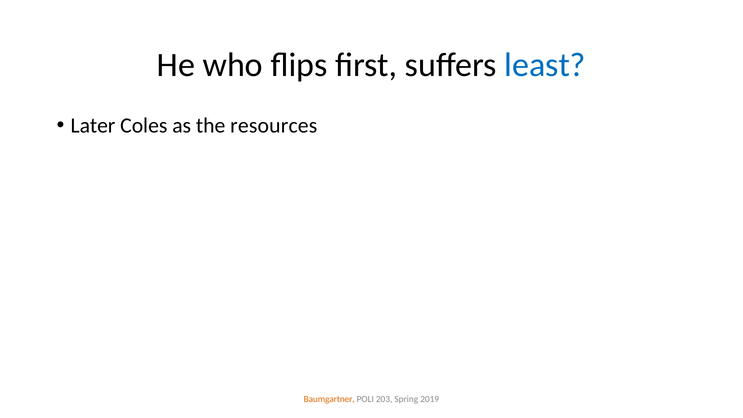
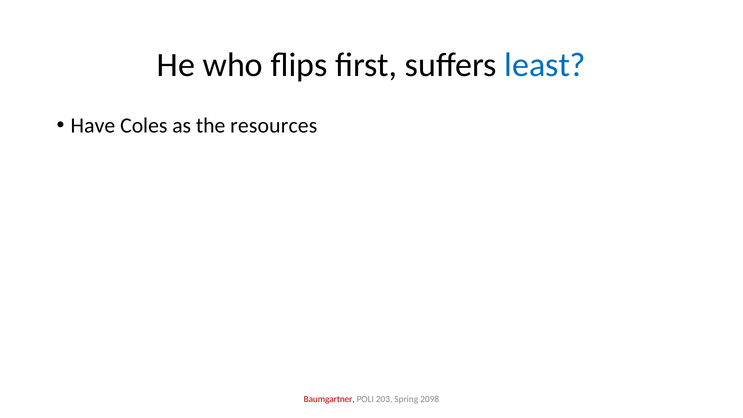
Later: Later -> Have (93, 126)
Baumgartner colour: orange -> red (329, 399)
2019: 2019 -> 2098 (430, 399)
